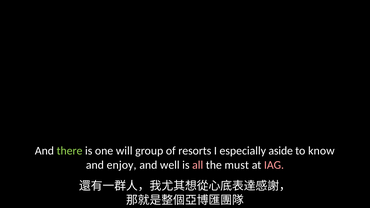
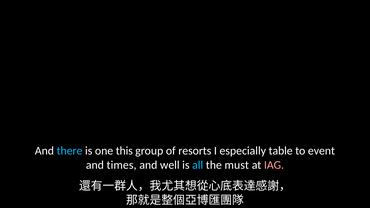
there colour: light green -> light blue (70, 151)
will: will -> this (124, 151)
aside: aside -> table (281, 151)
know: know -> event (321, 151)
enjoy: enjoy -> times (122, 165)
all colour: pink -> light blue (198, 165)
